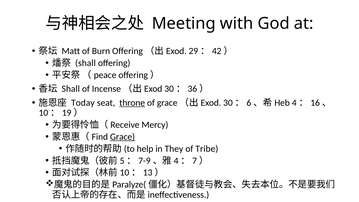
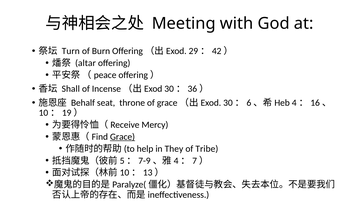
Matt: Matt -> Turn (71, 51)
shall: shall -> altar (86, 63)
Today: Today -> Behalf (83, 103)
throne underline: present -> none (132, 103)
